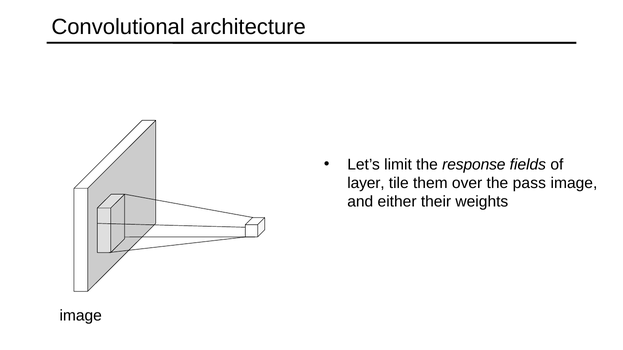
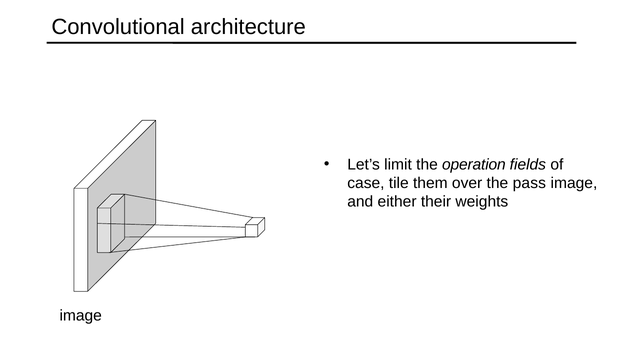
response: response -> operation (474, 165)
layer: layer -> case (366, 183)
